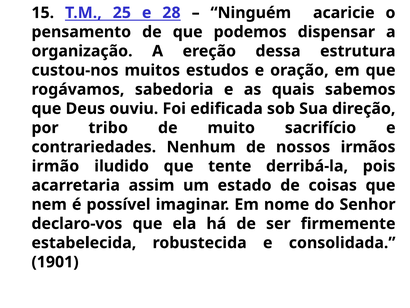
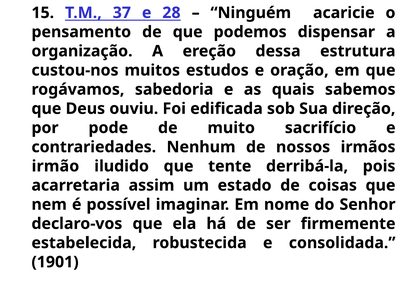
25: 25 -> 37 (122, 13)
tribo: tribo -> pode (108, 128)
